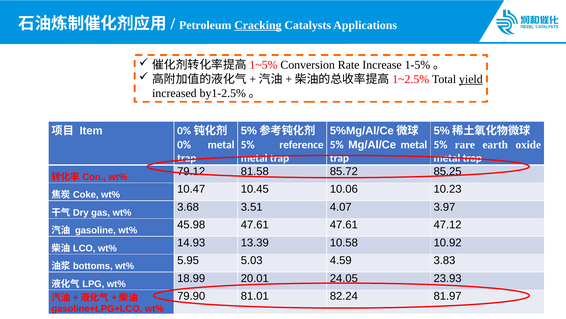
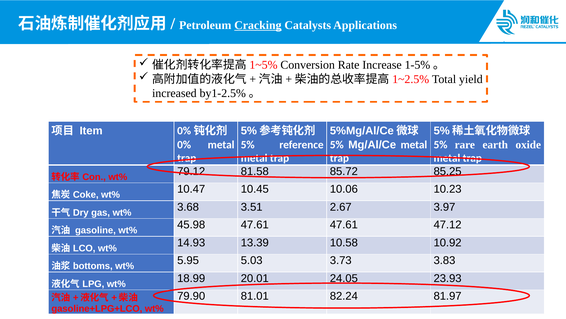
yield underline: present -> none (471, 79)
4.07: 4.07 -> 2.67 (341, 207)
4.59: 4.59 -> 3.73 (341, 260)
